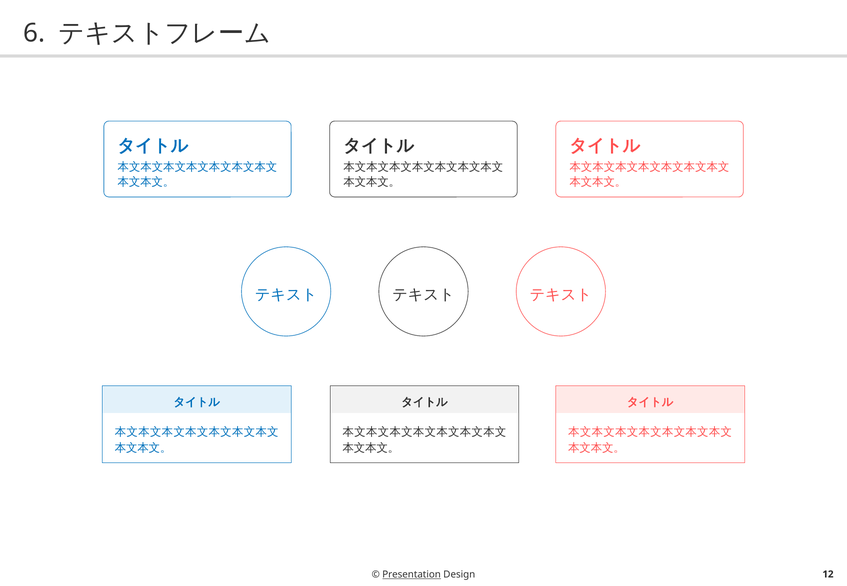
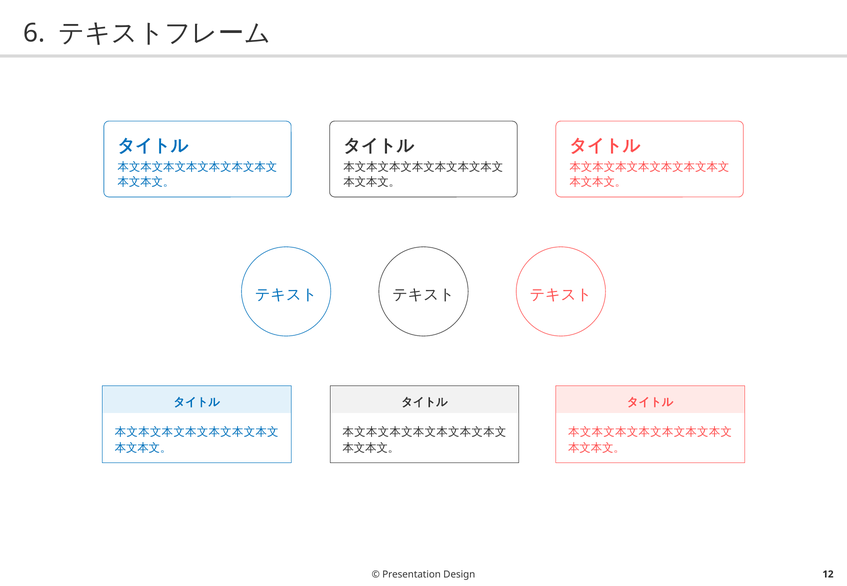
Presentation underline: present -> none (412, 575)
